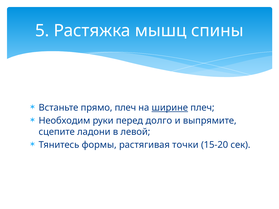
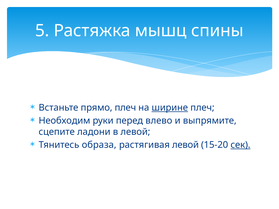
долго: долго -> влево (159, 121)
формы: формы -> образа (99, 145)
растягивая точки: точки -> левой (185, 145)
сек underline: none -> present (240, 145)
